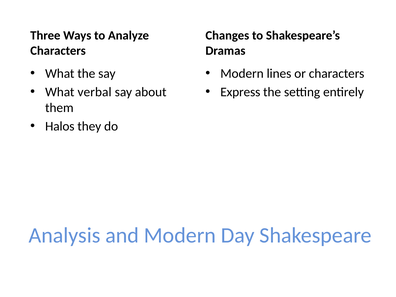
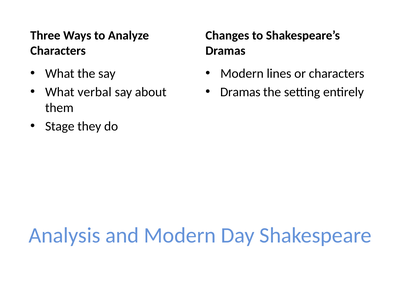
Express: Express -> Dramas (240, 92)
Halos: Halos -> Stage (60, 126)
